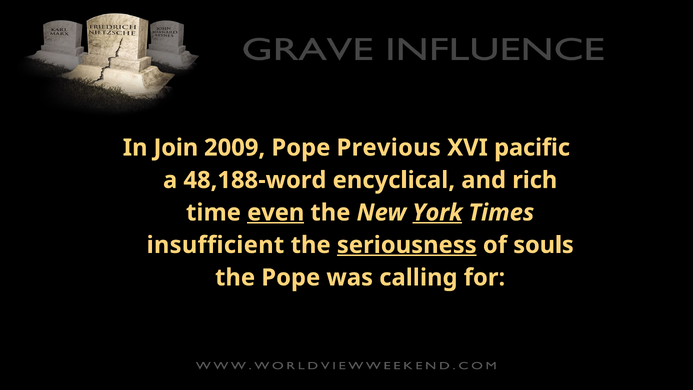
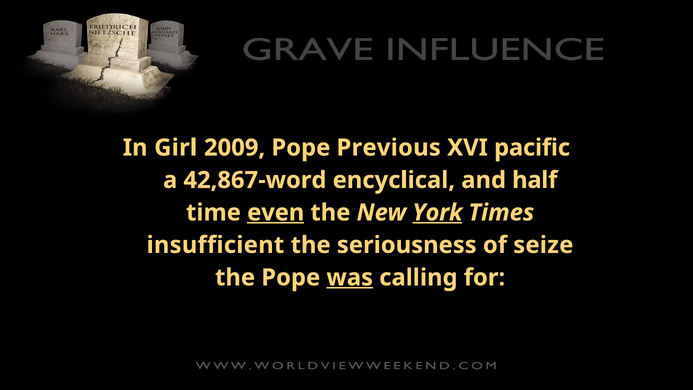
Join: Join -> Girl (176, 148)
48,188-word: 48,188-word -> 42,867-word (255, 180)
rich: rich -> half (535, 180)
seriousness underline: present -> none (407, 245)
souls: souls -> seize (543, 245)
was underline: none -> present (350, 277)
